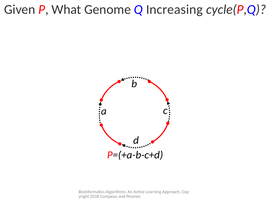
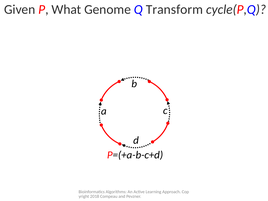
Increasing: Increasing -> Transform (174, 9)
